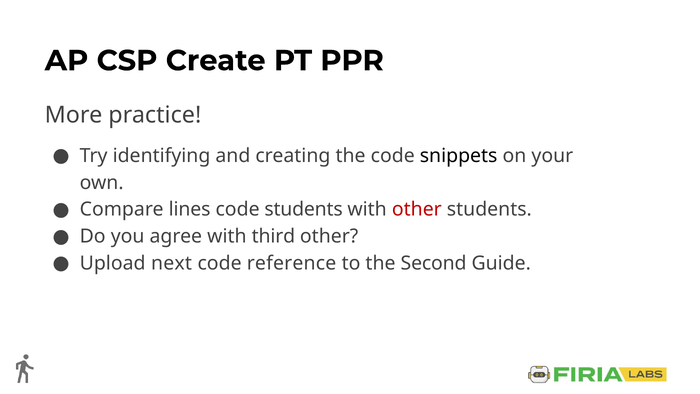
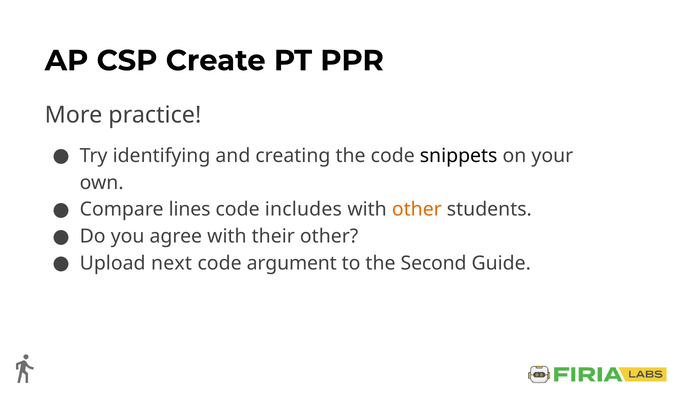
code students: students -> includes (303, 209)
other colour: red -> orange (417, 209)
third: third -> their (273, 236)
reference: reference -> argument (292, 263)
